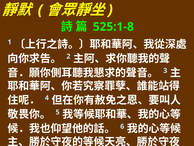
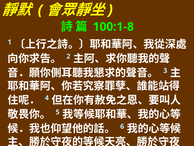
525:1-8: 525:1-8 -> 100:1-8 (113, 27)
